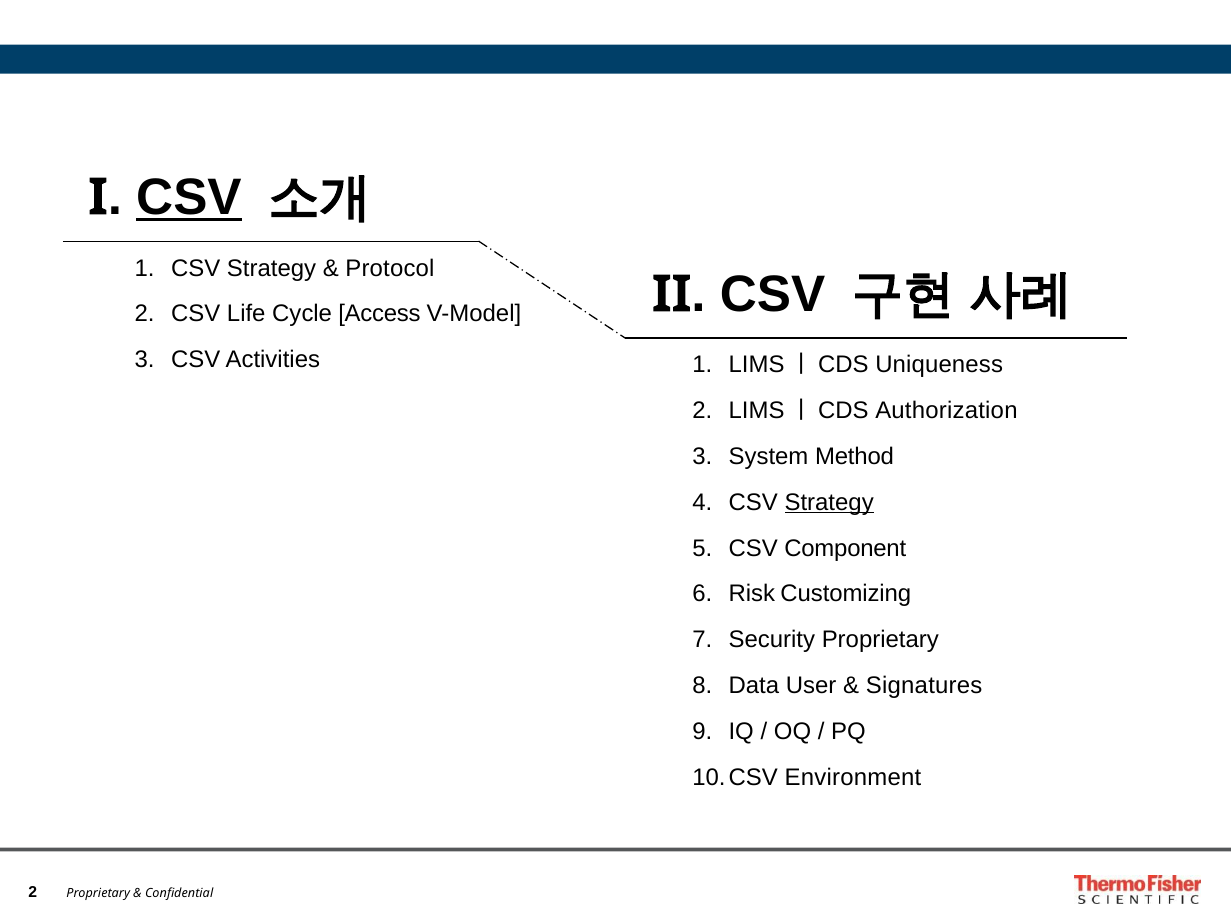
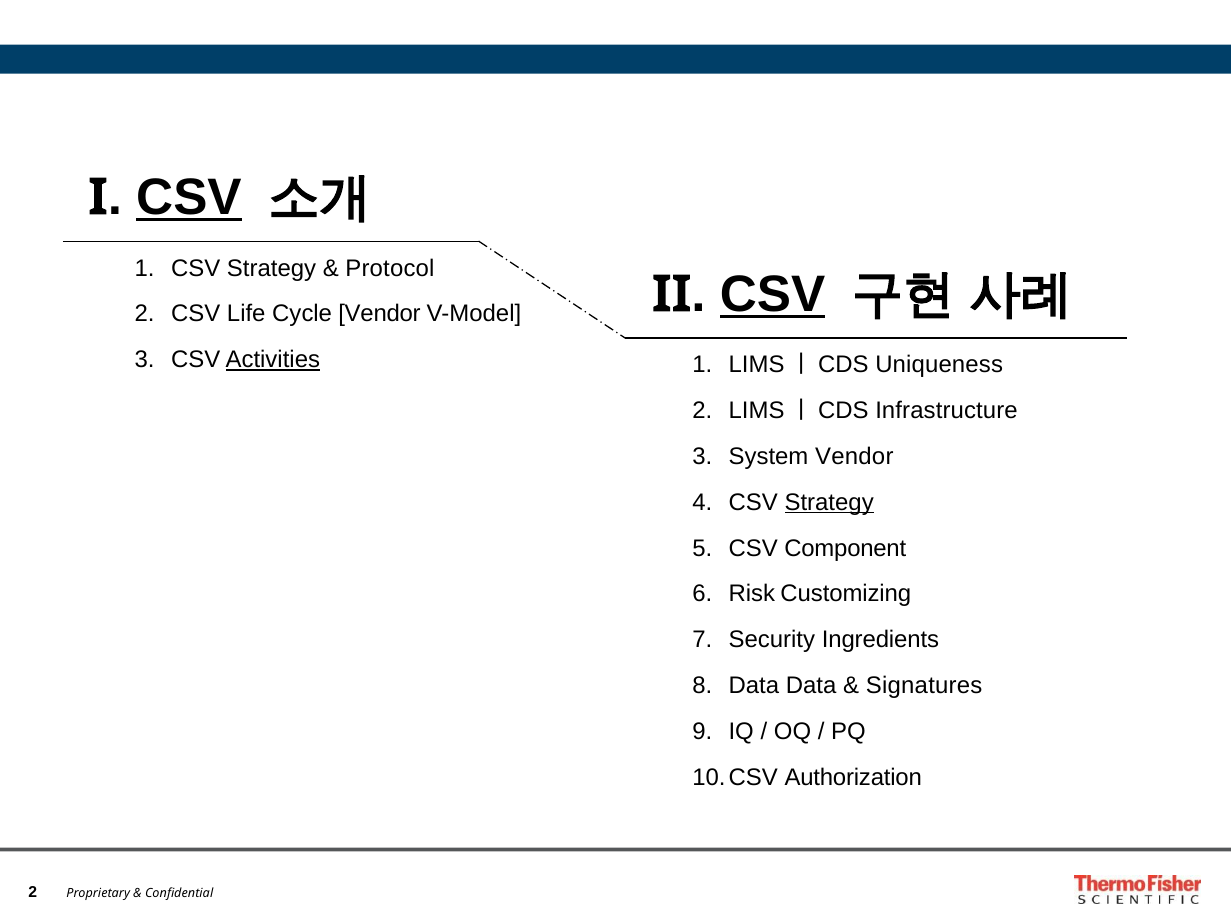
CSV underline: none -> present (772, 294)
Cycle Access: Access -> Vendor (380, 314)
Activities underline: none -> present (273, 360)
Authorization: Authorization -> Infrastructure (946, 411)
System Method: Method -> Vendor (854, 457)
Security Proprietary: Proprietary -> Ingredients (880, 640)
Data User: User -> Data (811, 686)
Environment: Environment -> Authorization (853, 777)
